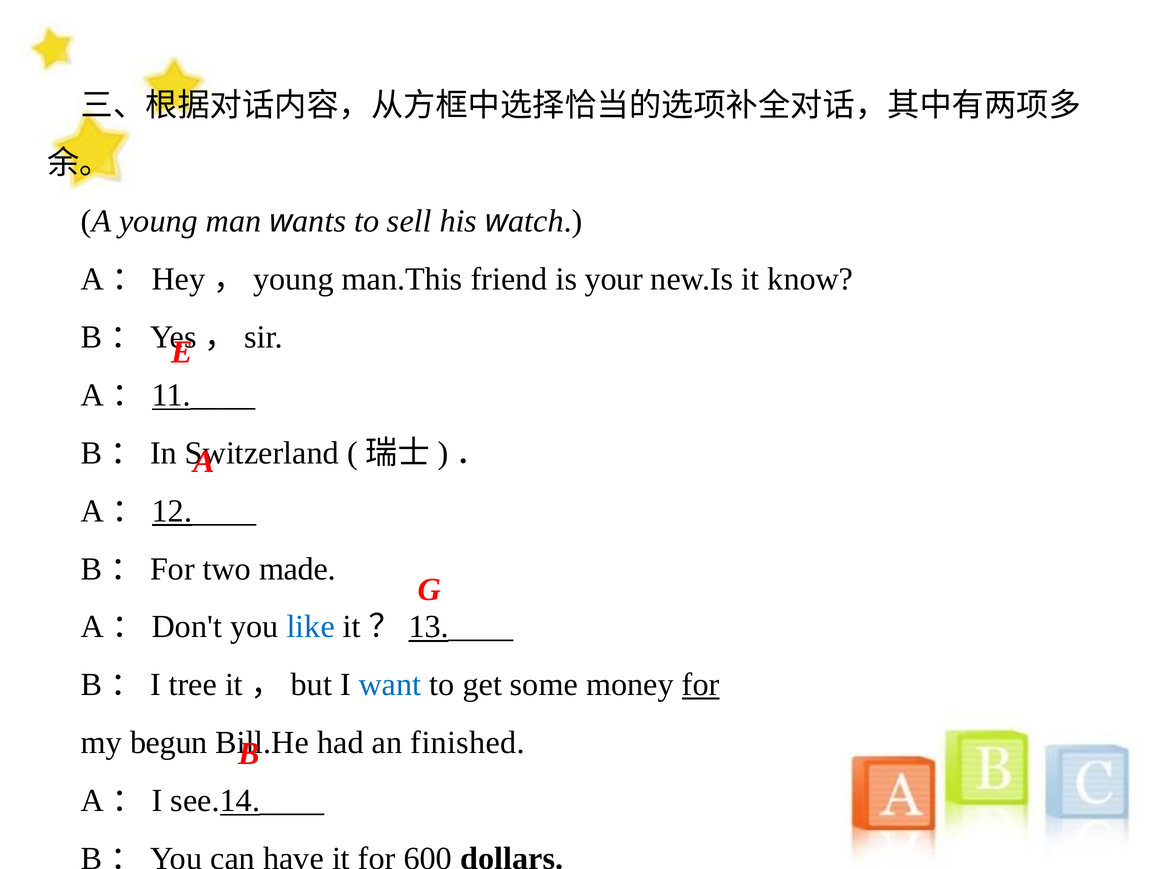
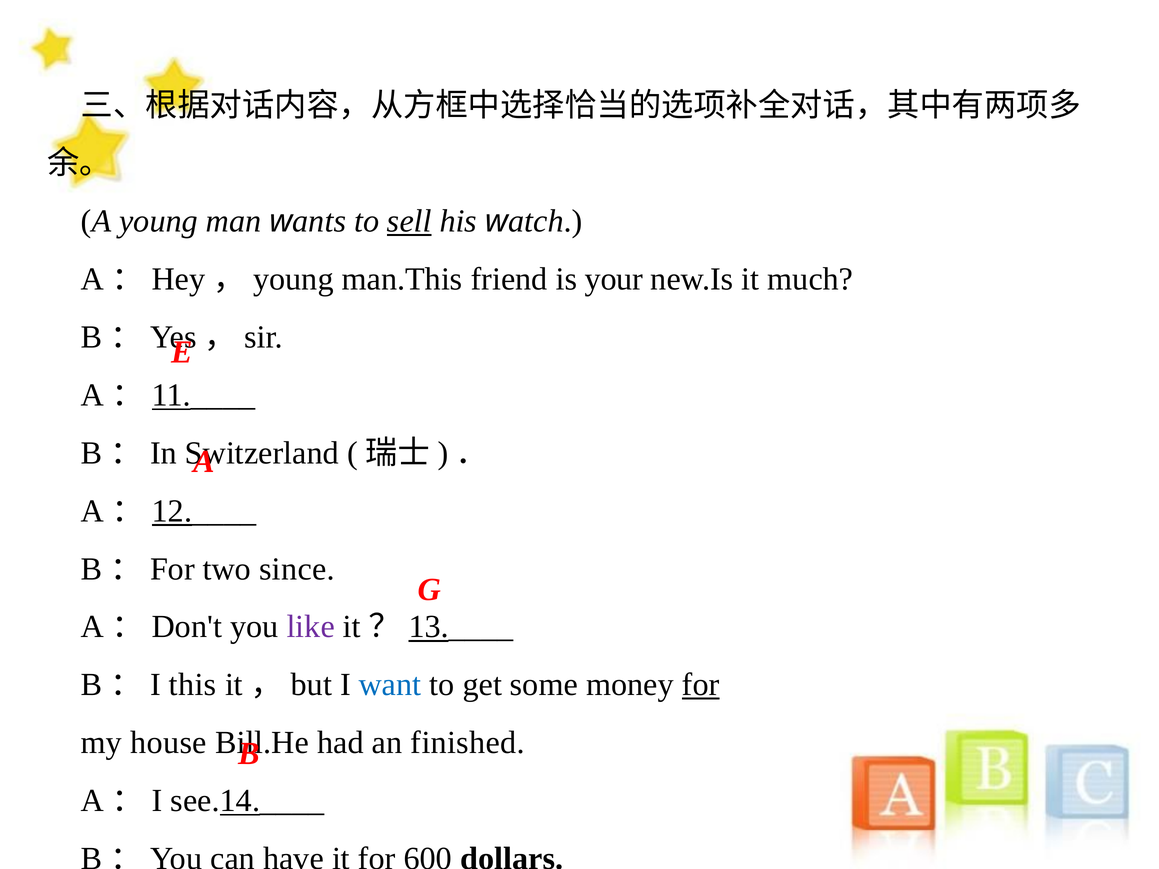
sell underline: none -> present (409, 221)
know: know -> much (810, 279)
made: made -> since (297, 569)
like colour: blue -> purple (311, 627)
tree: tree -> this (193, 685)
begun: begun -> house (168, 743)
